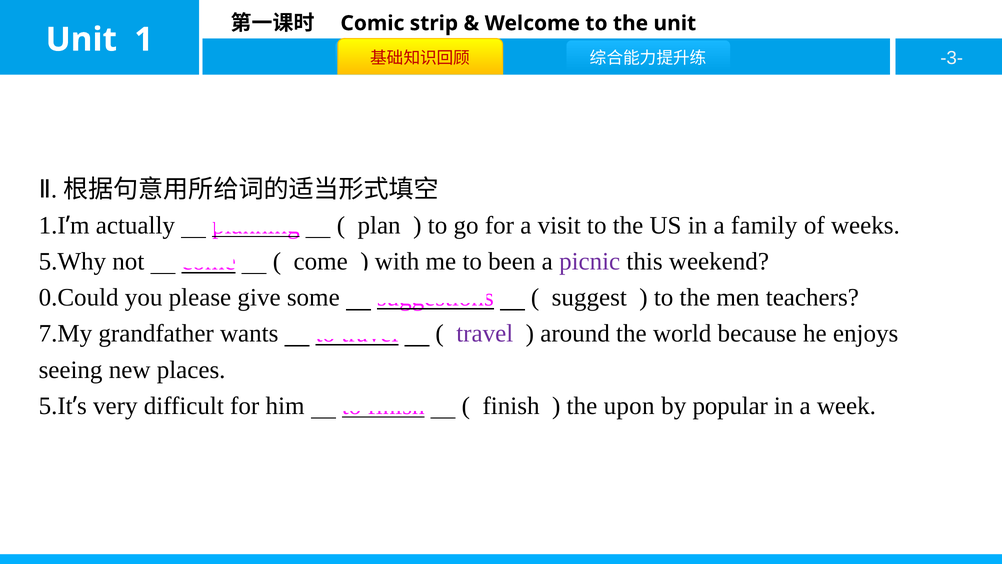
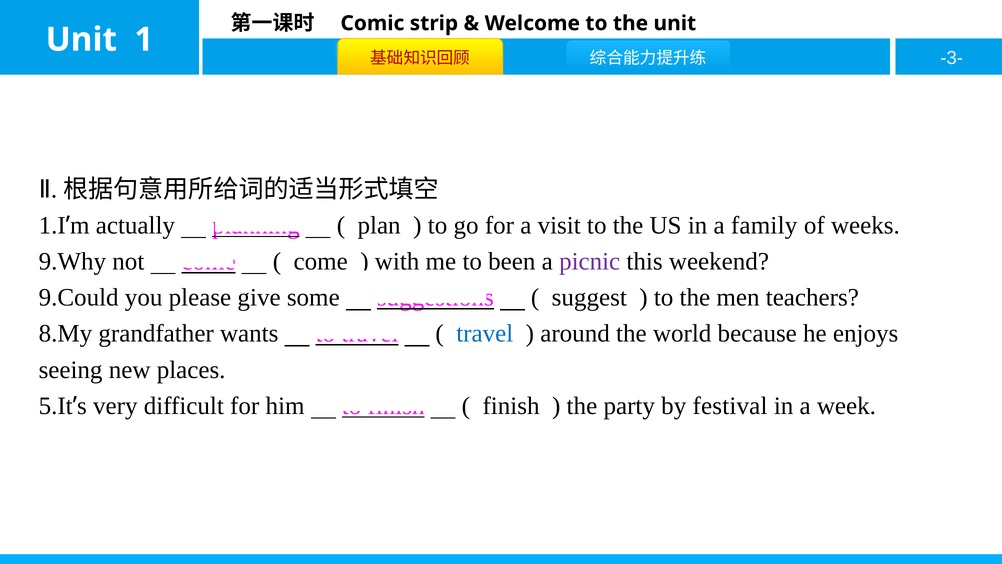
5.Why: 5.Why -> 9.Why (72, 261)
0.Could: 0.Could -> 9.Could (79, 297)
7.My: 7.My -> 8.My (65, 333)
travel colour: purple -> blue (485, 333)
upon: upon -> party (629, 406)
popular: popular -> festival (730, 406)
